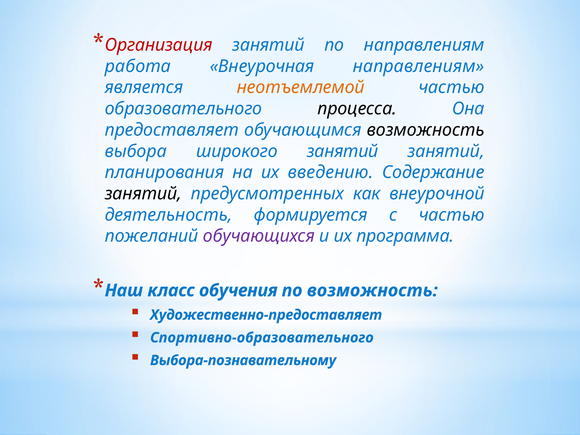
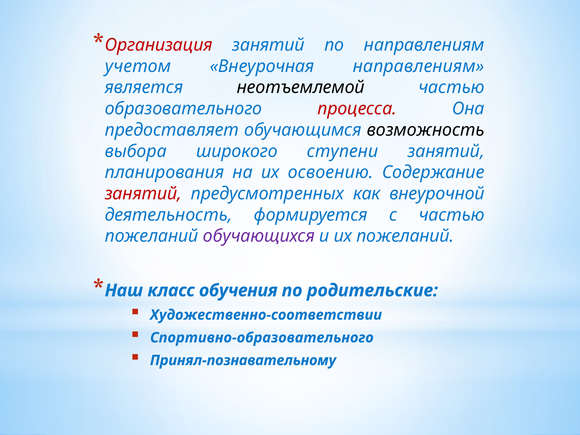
работа: работа -> учетом (138, 66)
неотъемлемой colour: orange -> black (301, 87)
процесса colour: black -> red (357, 109)
широкого занятий: занятий -> ступени (343, 151)
введению: введению -> освоению (331, 172)
занятий colour: black -> red (143, 194)
их программа: программа -> пожеланий (405, 236)
по возможность: возможность -> родительские (372, 291)
Художественно-предоставляет: Художественно-предоставляет -> Художественно-соответствии (266, 315)
Выбора-познавательному: Выбора-познавательному -> Принял-познавательному (243, 360)
